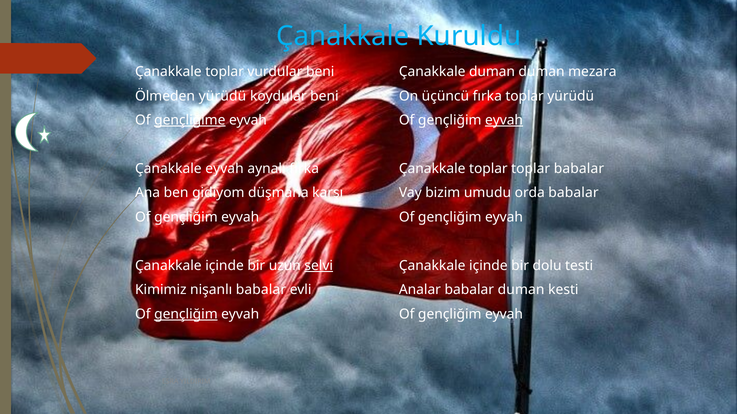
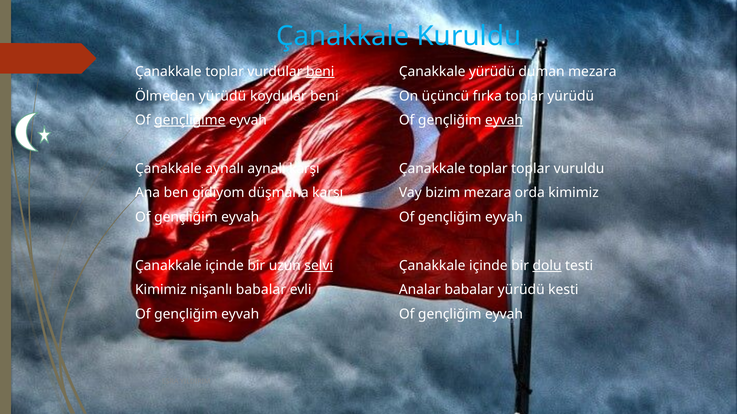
beni underline: none -> present (320, 72)
Çanakkale duman: duman -> yürüdü (492, 72)
Çanakkale eyvah: eyvah -> aynalı (225, 169)
aynalı fırka: fırka -> karşı (304, 169)
toplar babalar: babalar -> vuruldu (579, 169)
bizim umudu: umudu -> mezara (488, 193)
orda babalar: babalar -> kimimiz (574, 193)
dolu underline: none -> present (547, 266)
babalar duman: duman -> yürüdü (521, 290)
gençliğim underline: present -> none (186, 314)
